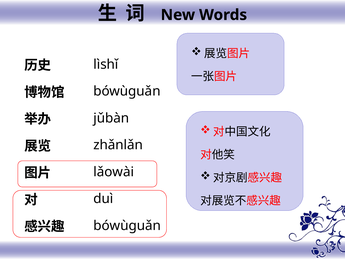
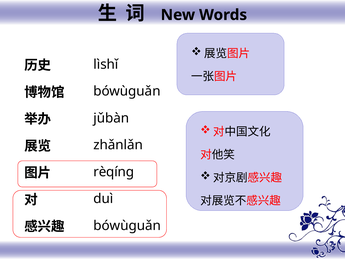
lǎowài: lǎowài -> rèqínɡ (114, 172)
